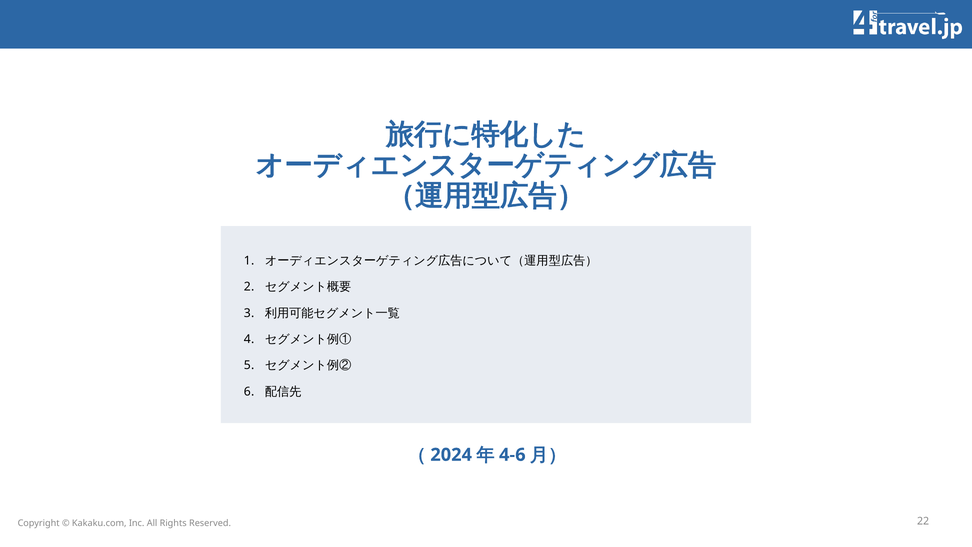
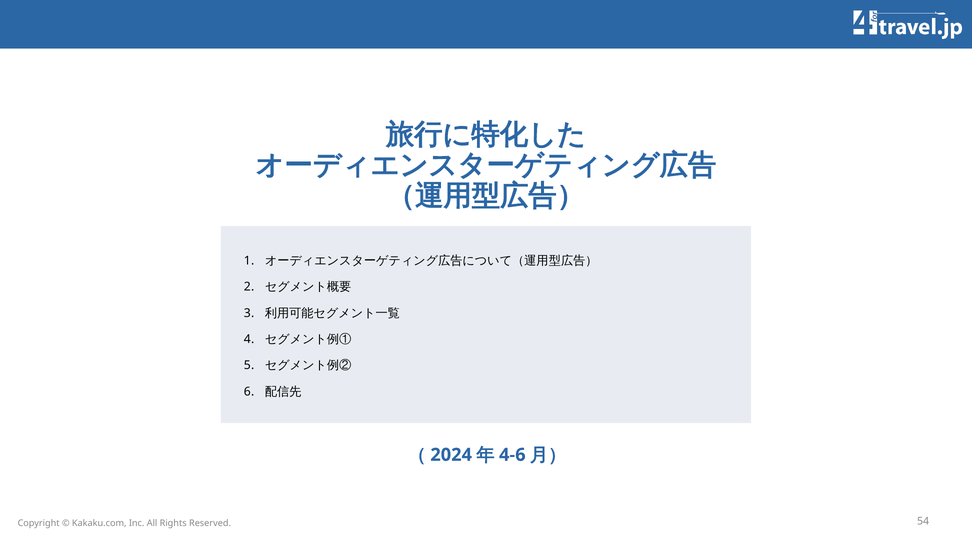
22: 22 -> 54 (923, 521)
